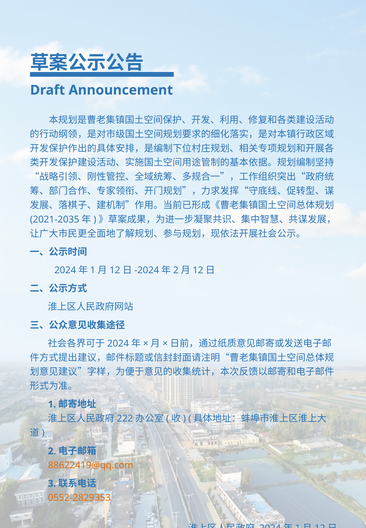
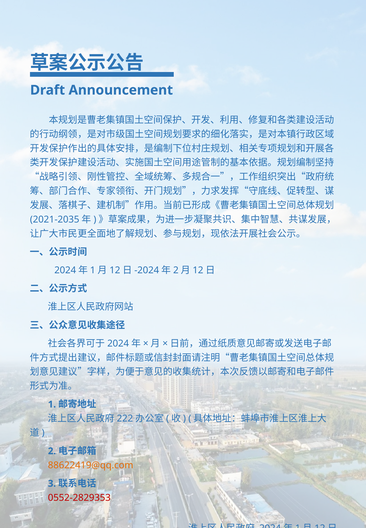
0552-2829353 colour: orange -> red (79, 498)
